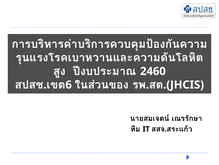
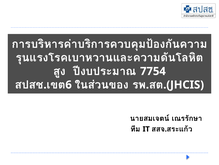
2460: 2460 -> 7754 (153, 71)
